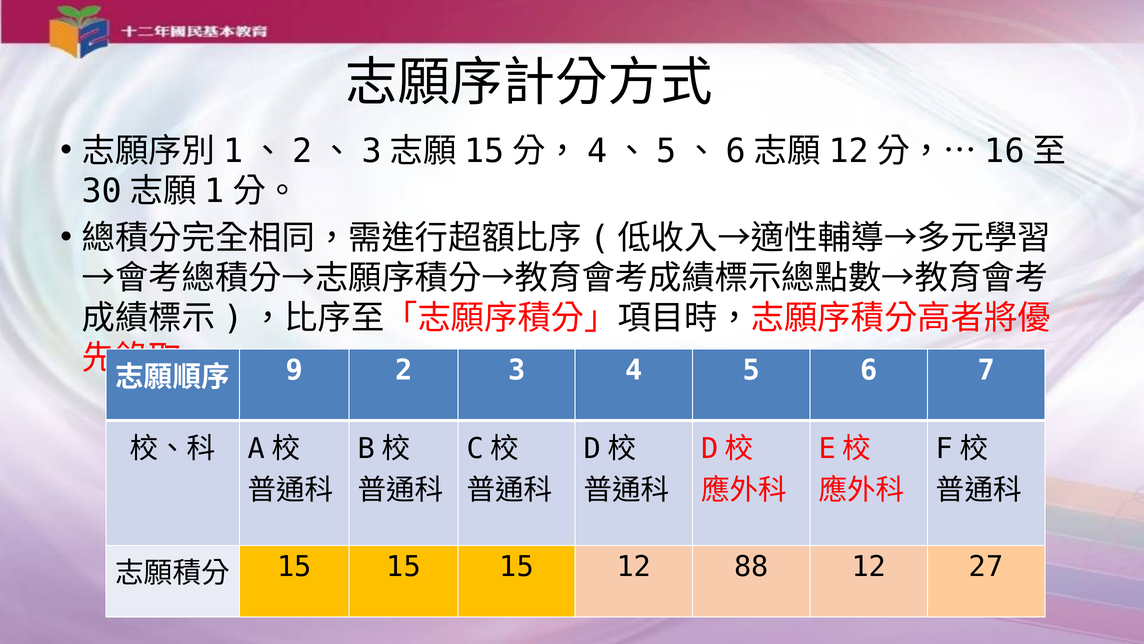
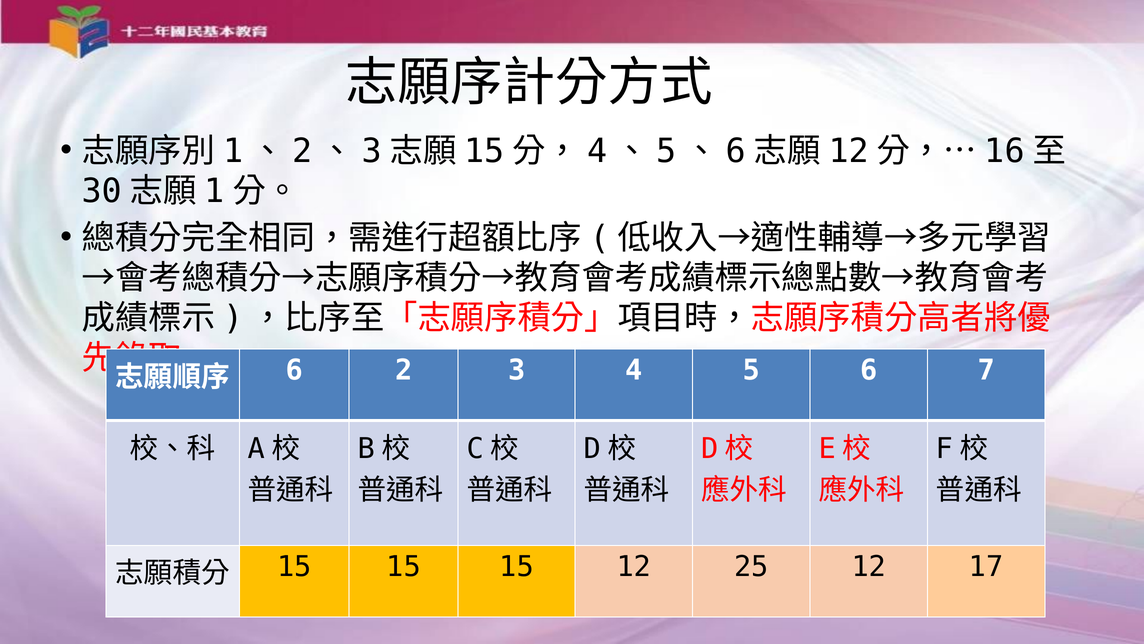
9: 9 -> 6 (294, 370)
88: 88 -> 25 (751, 566)
27: 27 -> 17 (986, 566)
